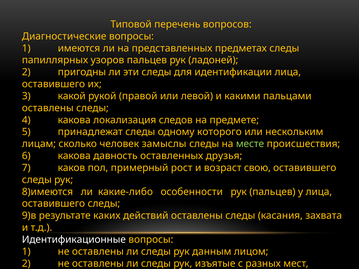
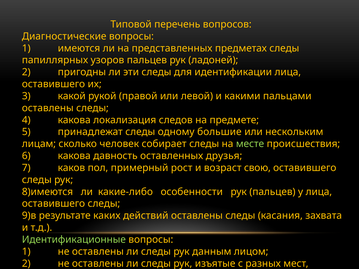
которого: которого -> большие (219, 132)
замыслы: замыслы -> собирает (164, 144)
Идентификационные colour: white -> light green (74, 240)
